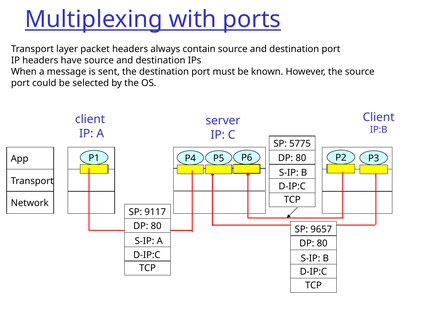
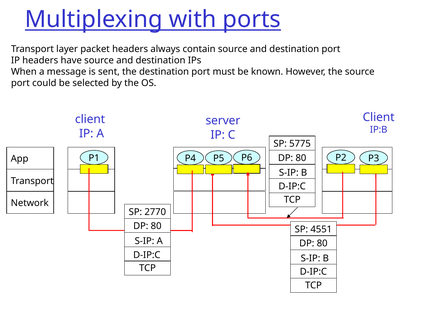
9117: 9117 -> 2770 (155, 212)
9657: 9657 -> 4551 (321, 229)
